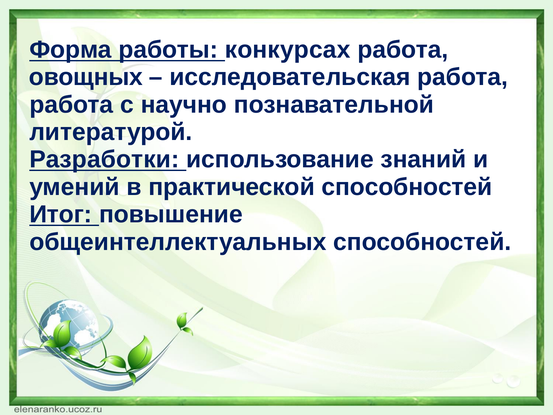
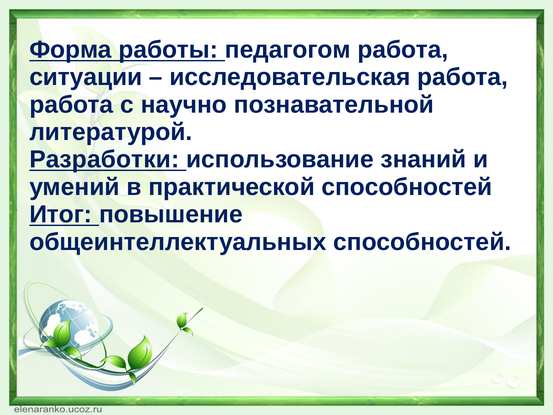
конкурсах: конкурсах -> педагогом (288, 50)
овощных: овощных -> ситуации (86, 77)
